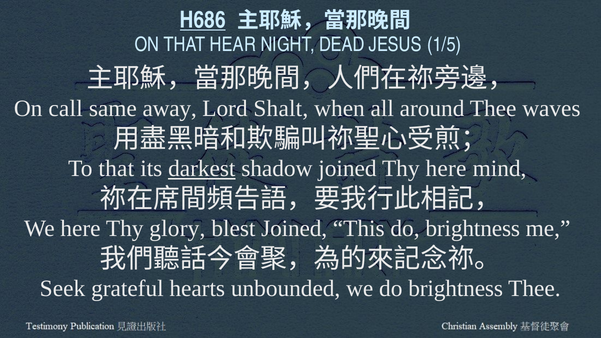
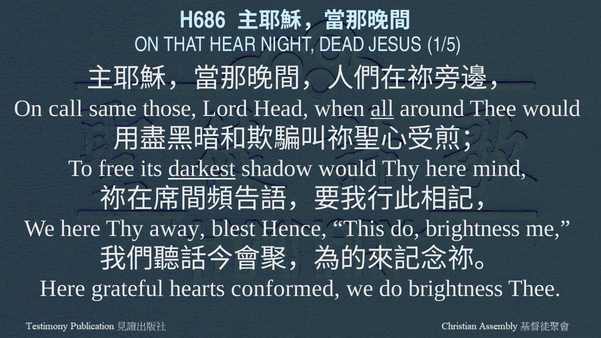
H686 underline: present -> none (203, 20)
away: away -> those (170, 108)
Shalt: Shalt -> Head (281, 108)
all underline: none -> present (382, 108)
Thee waves: waves -> would (551, 108)
To that: that -> free (116, 169)
shadow joined: joined -> would (347, 169)
glory: glory -> away (177, 229)
blest Joined: Joined -> Hence (294, 229)
Seek: Seek -> Here (63, 289)
unbounded: unbounded -> conformed (285, 289)
